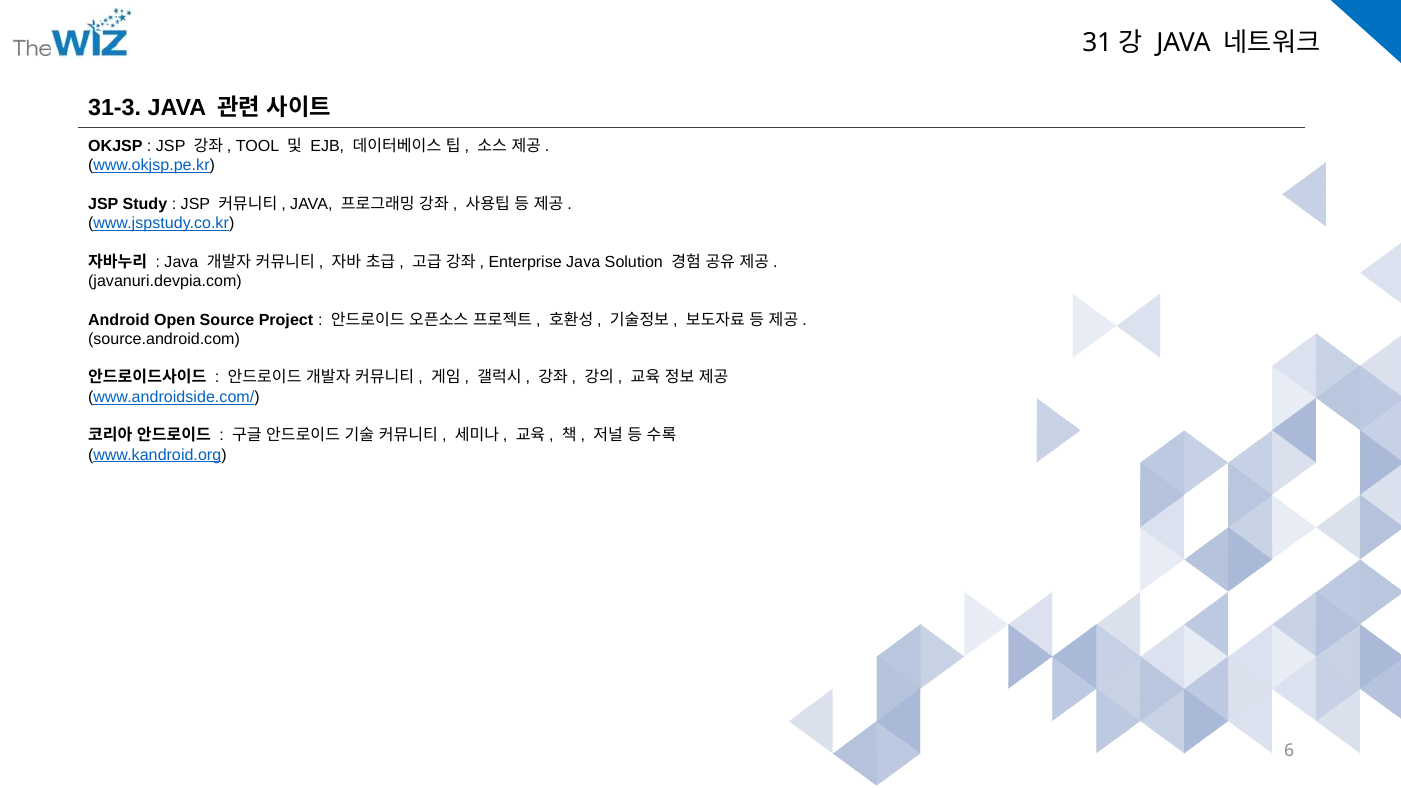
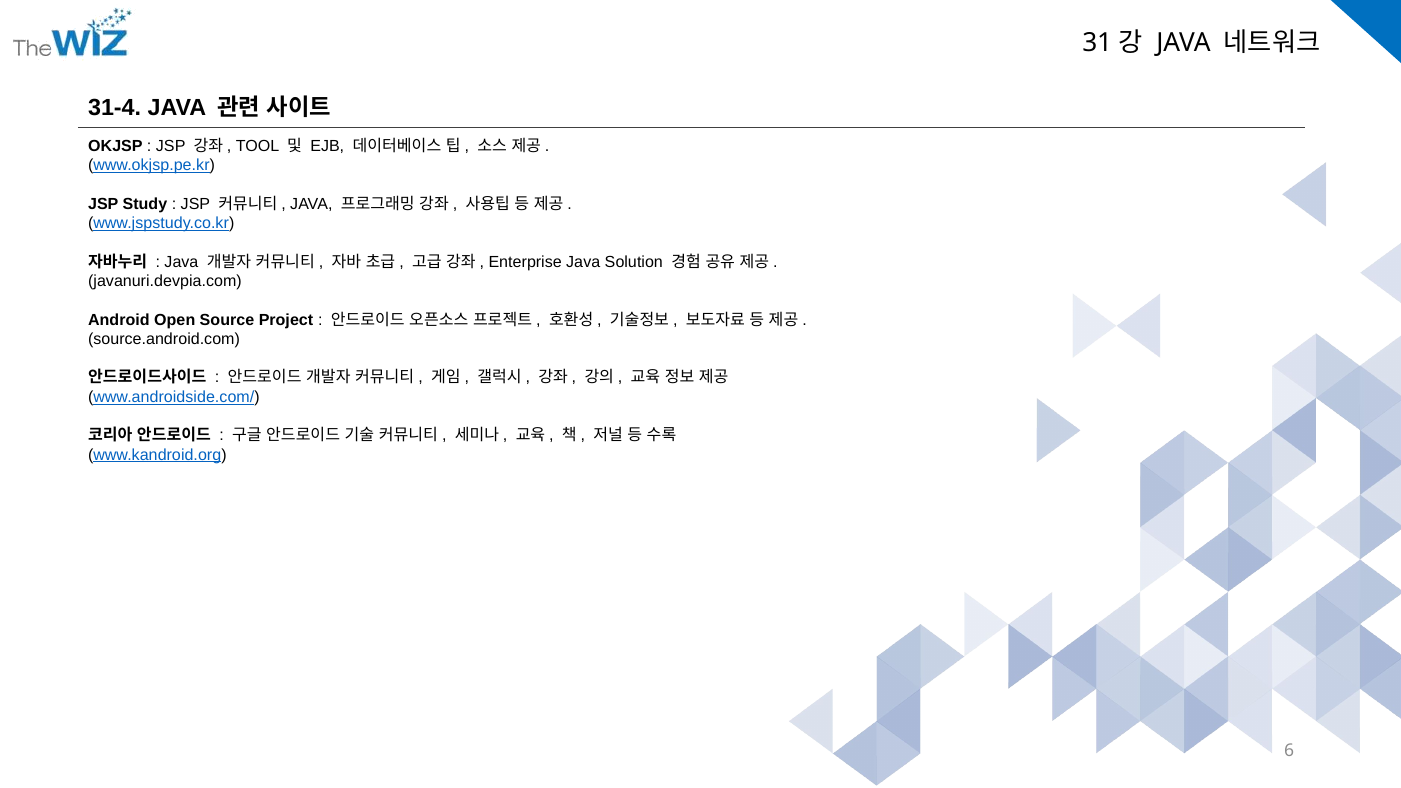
31-3: 31-3 -> 31-4 (115, 108)
